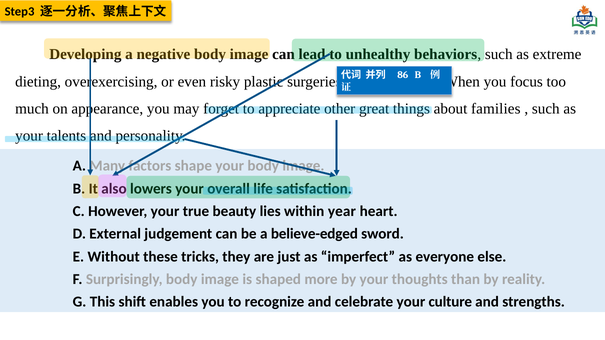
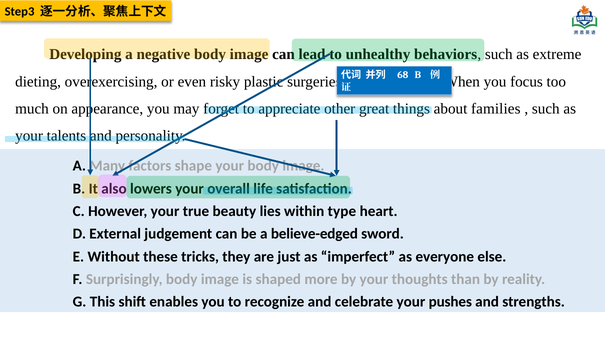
86: 86 -> 68 (403, 75)
year: year -> type (342, 211)
culture: culture -> pushes (450, 302)
